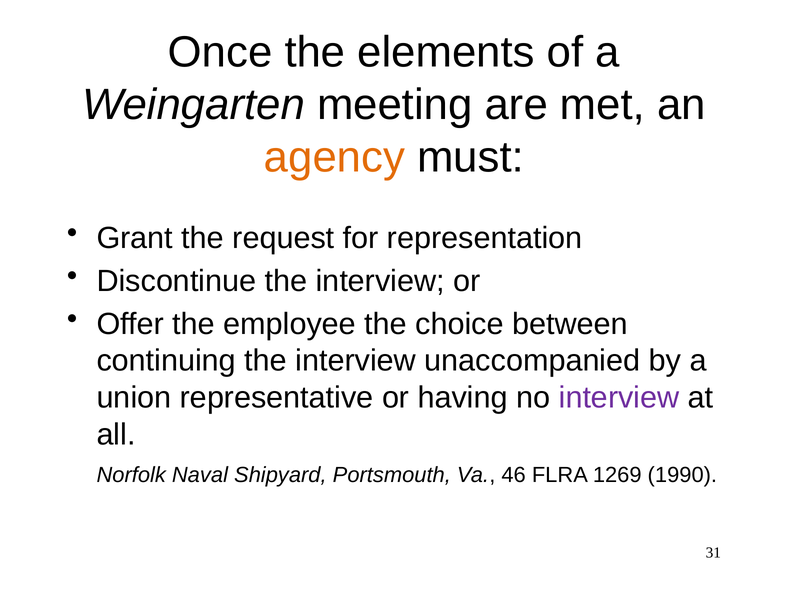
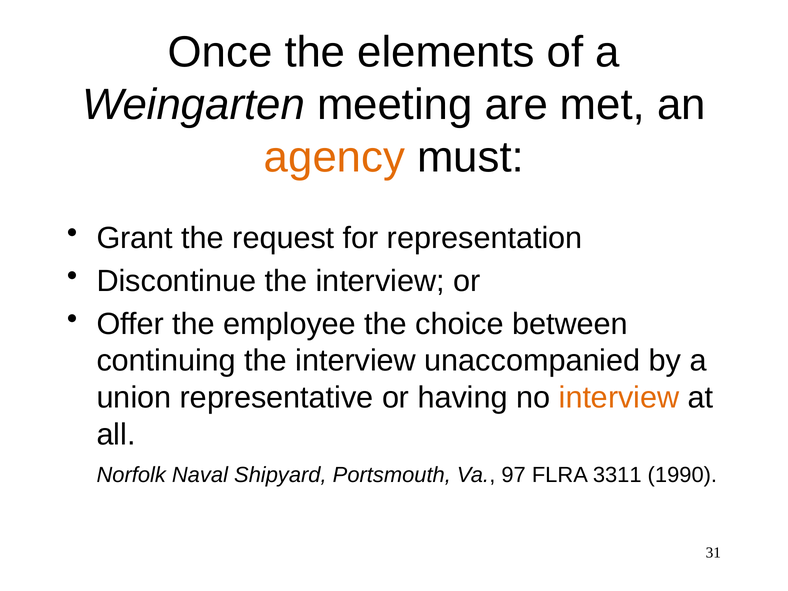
interview colour: purple -> orange (619, 398)
46: 46 -> 97 (514, 475)
1269: 1269 -> 3311 (617, 475)
